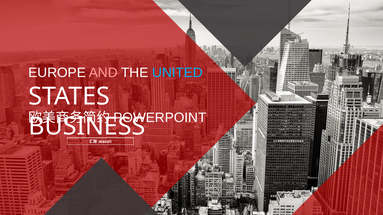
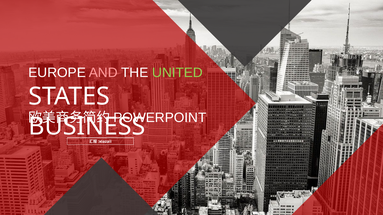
UNITED colour: light blue -> light green (178, 73)
